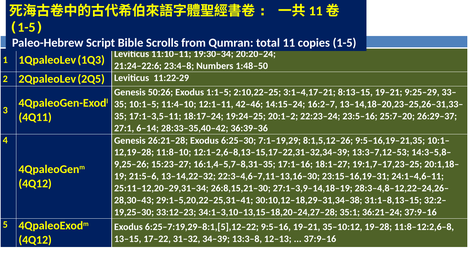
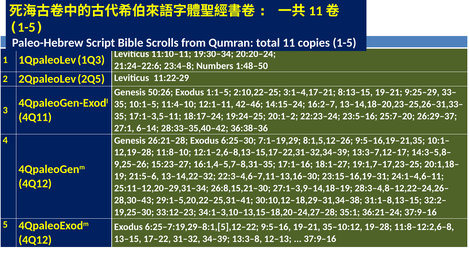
36:39–36: 36:39–36 -> 36:38–36 (249, 128)
13:3–7,12–53: 13:3–7,12–53 -> 13:3–7,12–17 (381, 152)
